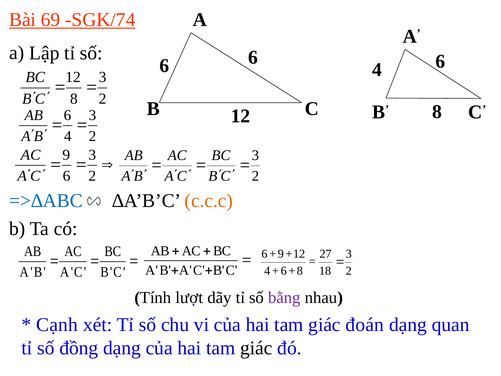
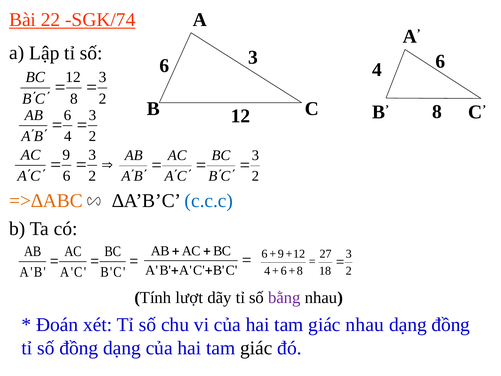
69: 69 -> 22 (51, 20)
6: 6 -> 3 (253, 57)
=>∆ABC colour: blue -> orange (46, 201)
c.c.c colour: orange -> blue (209, 201)
Cạnh: Cạnh -> Đoán (57, 324)
giác đoán: đoán -> nhau (365, 324)
dạng quan: quan -> đồng (451, 324)
